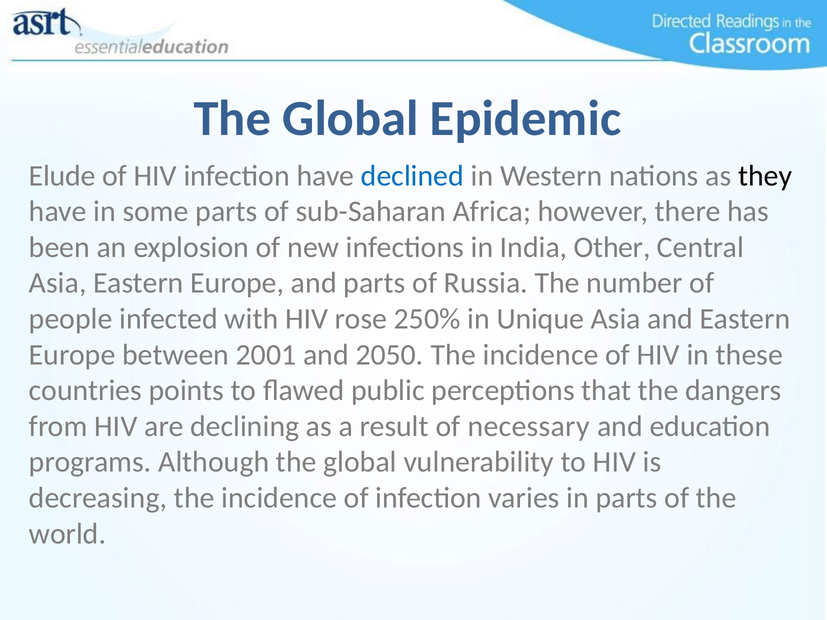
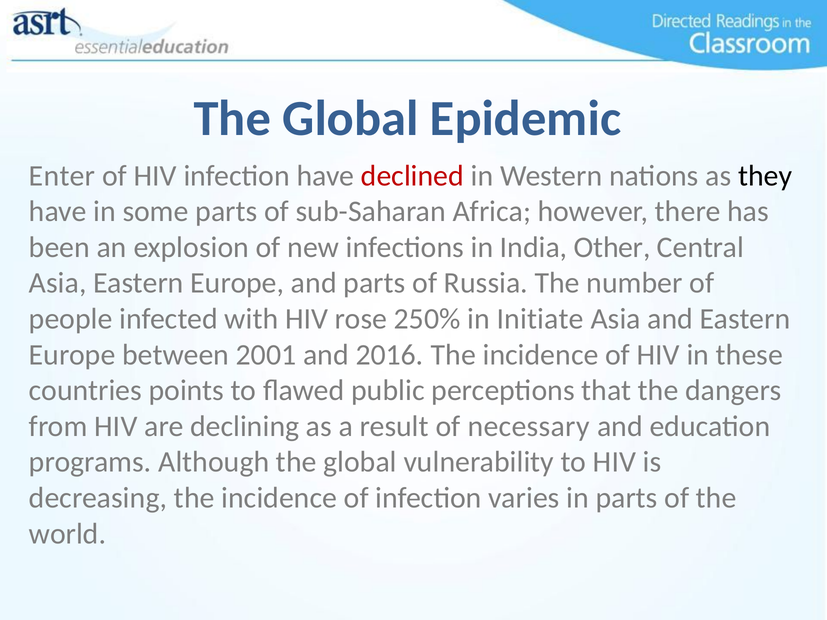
Elude: Elude -> Enter (62, 176)
declined colour: blue -> red (412, 176)
Unique: Unique -> Initiate (540, 319)
2050: 2050 -> 2016 (390, 355)
